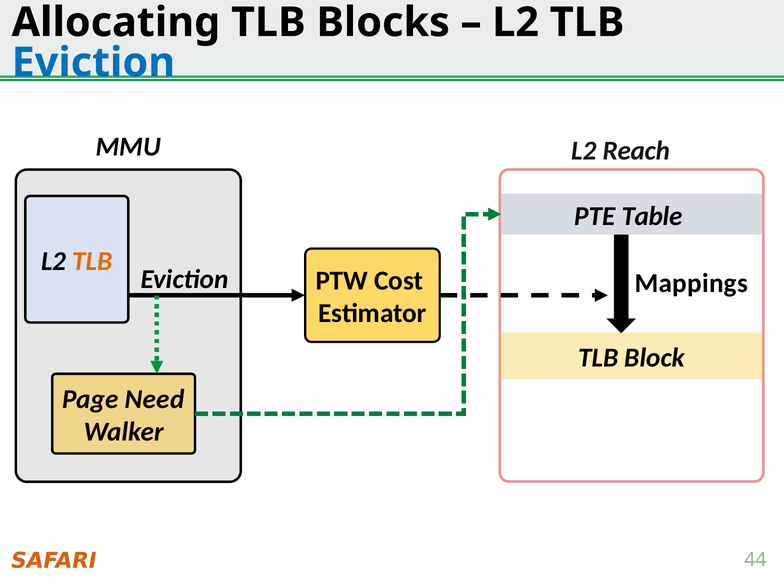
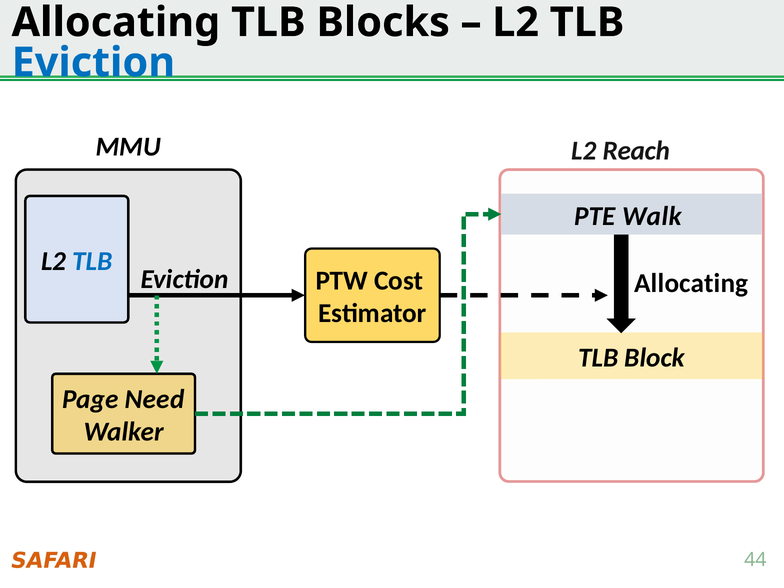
Table: Table -> Walk (652, 216)
TLB colour: orange -> blue (92, 261)
Mappings: Mappings -> Allocating (691, 283)
